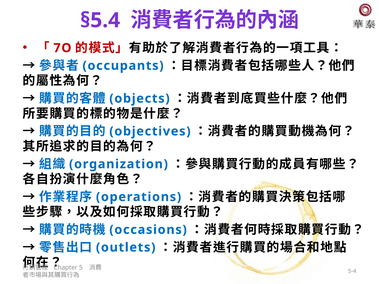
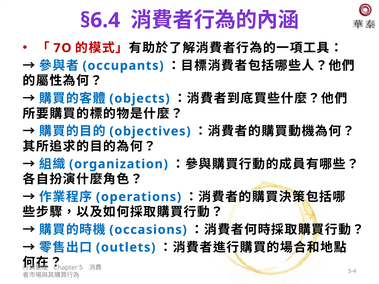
§5.4: §5.4 -> §6.4 (100, 20)
